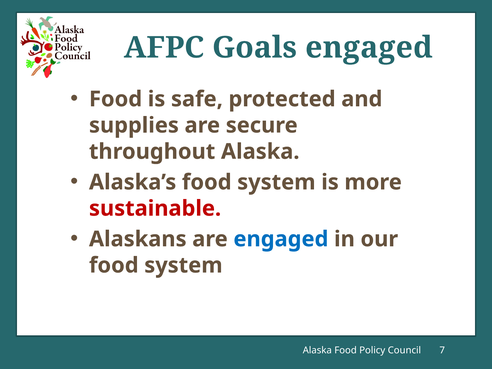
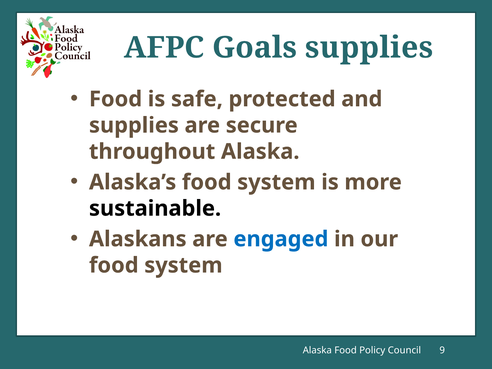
Goals engaged: engaged -> supplies (369, 48)
sustainable colour: red -> black (155, 208)
7: 7 -> 9 (442, 350)
